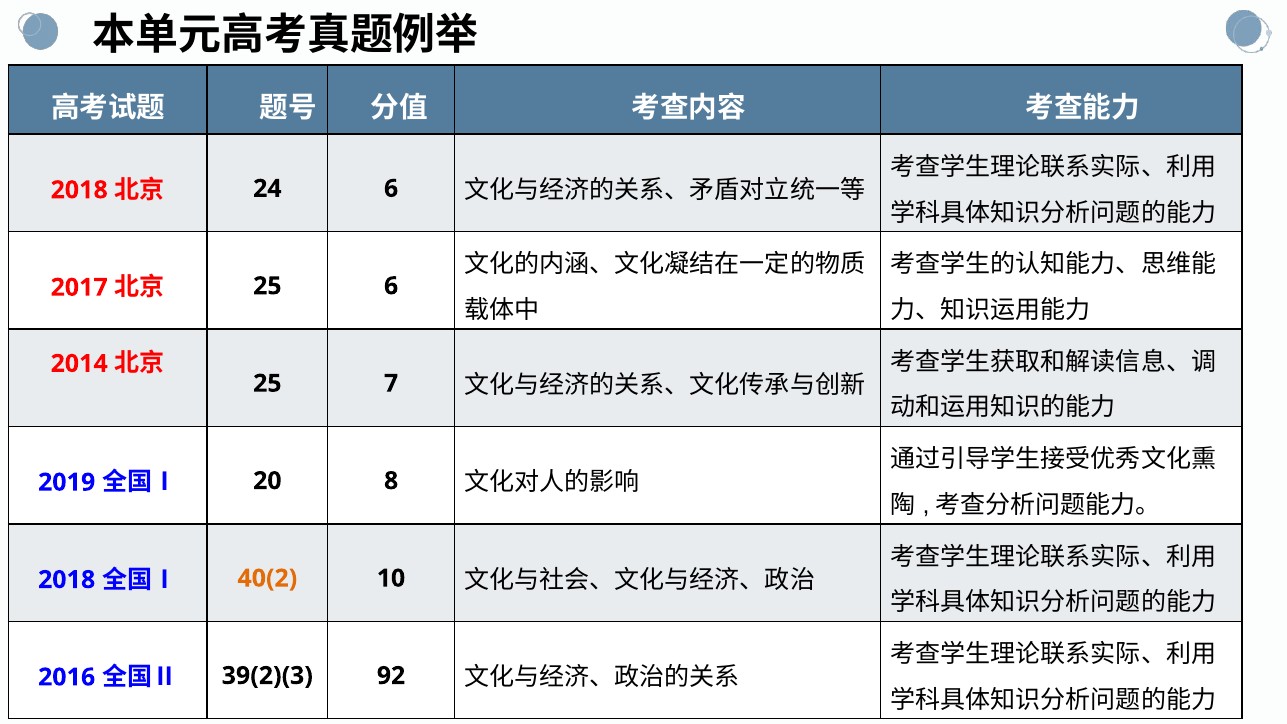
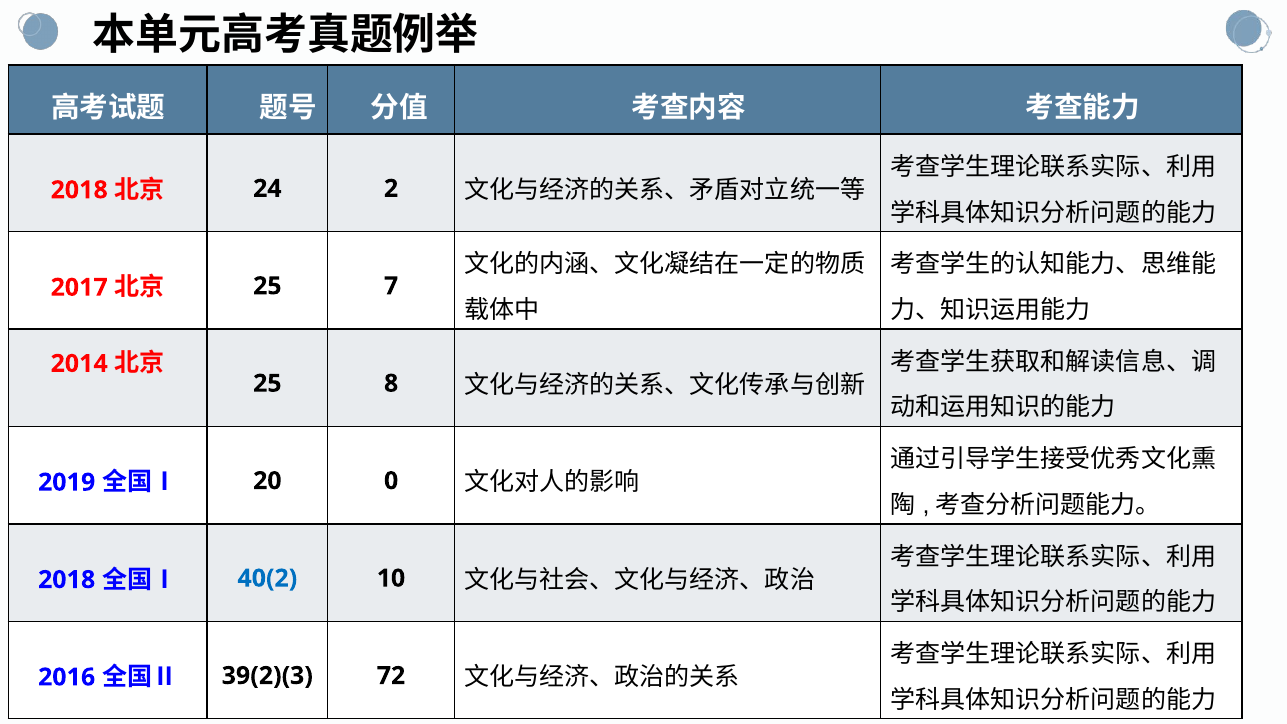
24 6: 6 -> 2 (391, 189)
25 6: 6 -> 7 (391, 286)
7: 7 -> 8 (391, 383)
8: 8 -> 0 (391, 481)
40(2 colour: orange -> blue (267, 578)
92: 92 -> 72 (391, 676)
